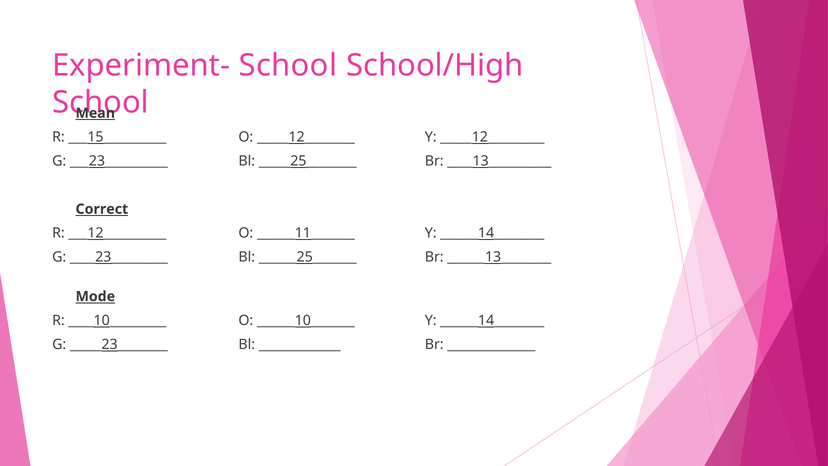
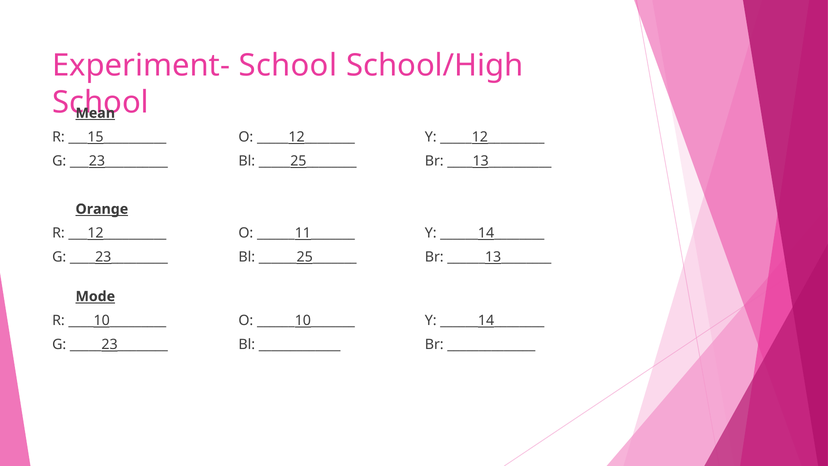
Correct: Correct -> Orange (102, 209)
